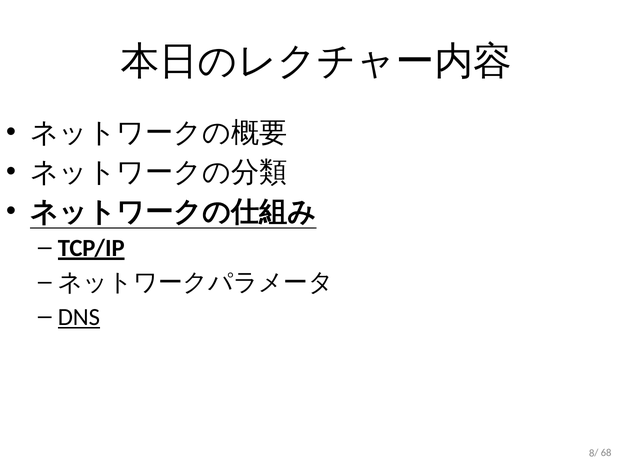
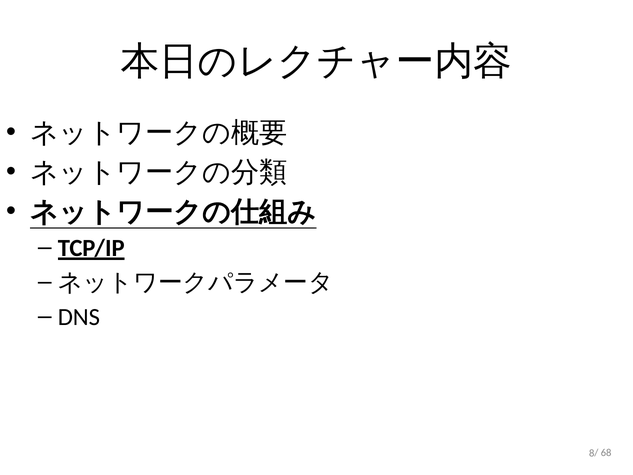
DNS underline: present -> none (79, 317)
